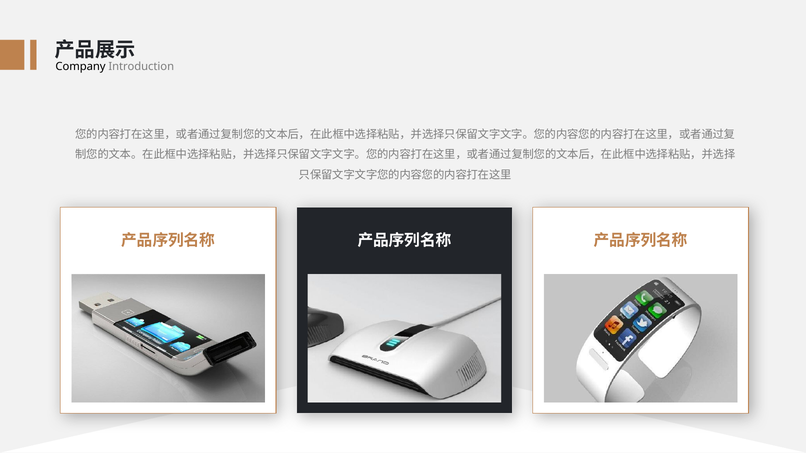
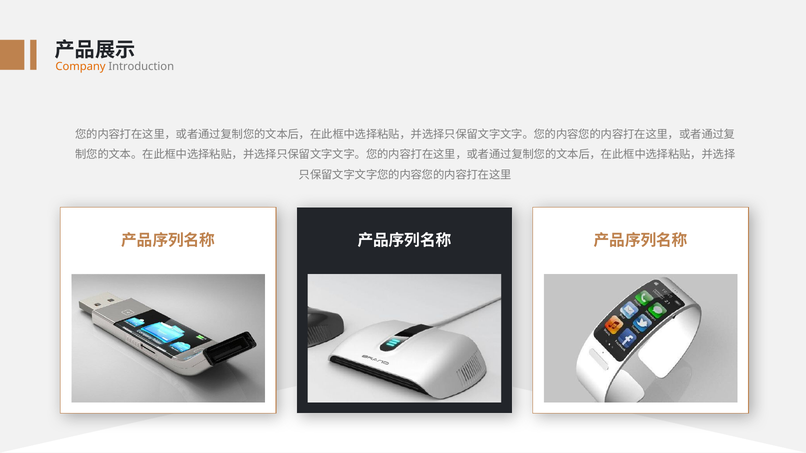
Company colour: black -> orange (81, 67)
